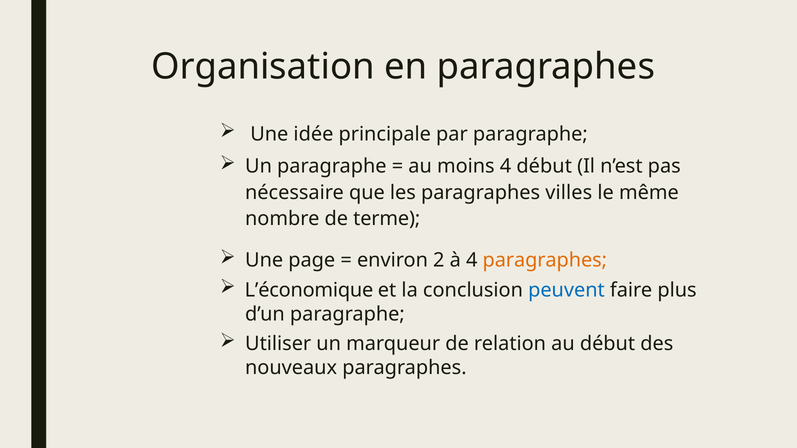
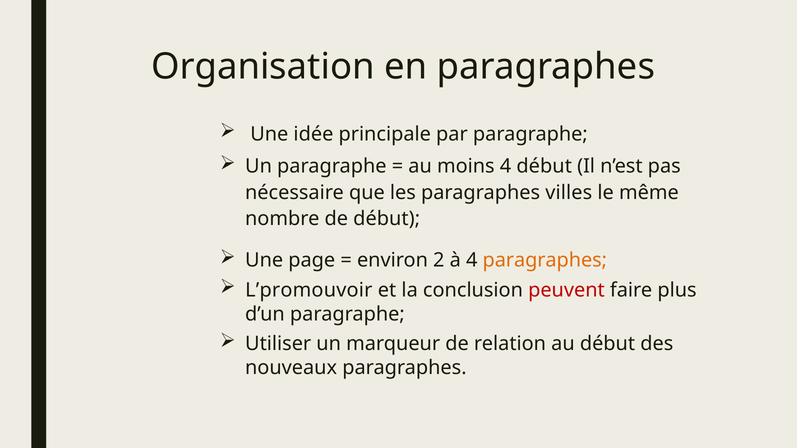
de terme: terme -> début (387, 219)
L’économique: L’économique -> L’promouvoir (309, 290)
peuvent colour: blue -> red (566, 290)
